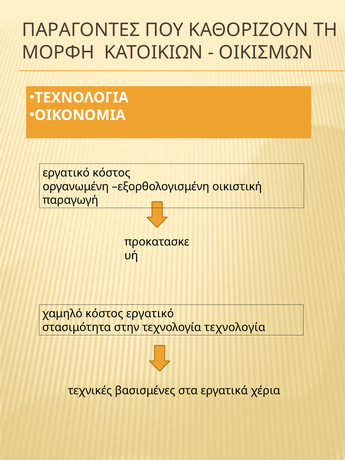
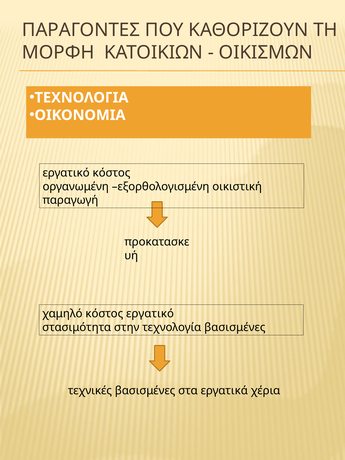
τεχνολογία τεχνολογία: τεχνολογία -> βασισμένες (235, 327)
